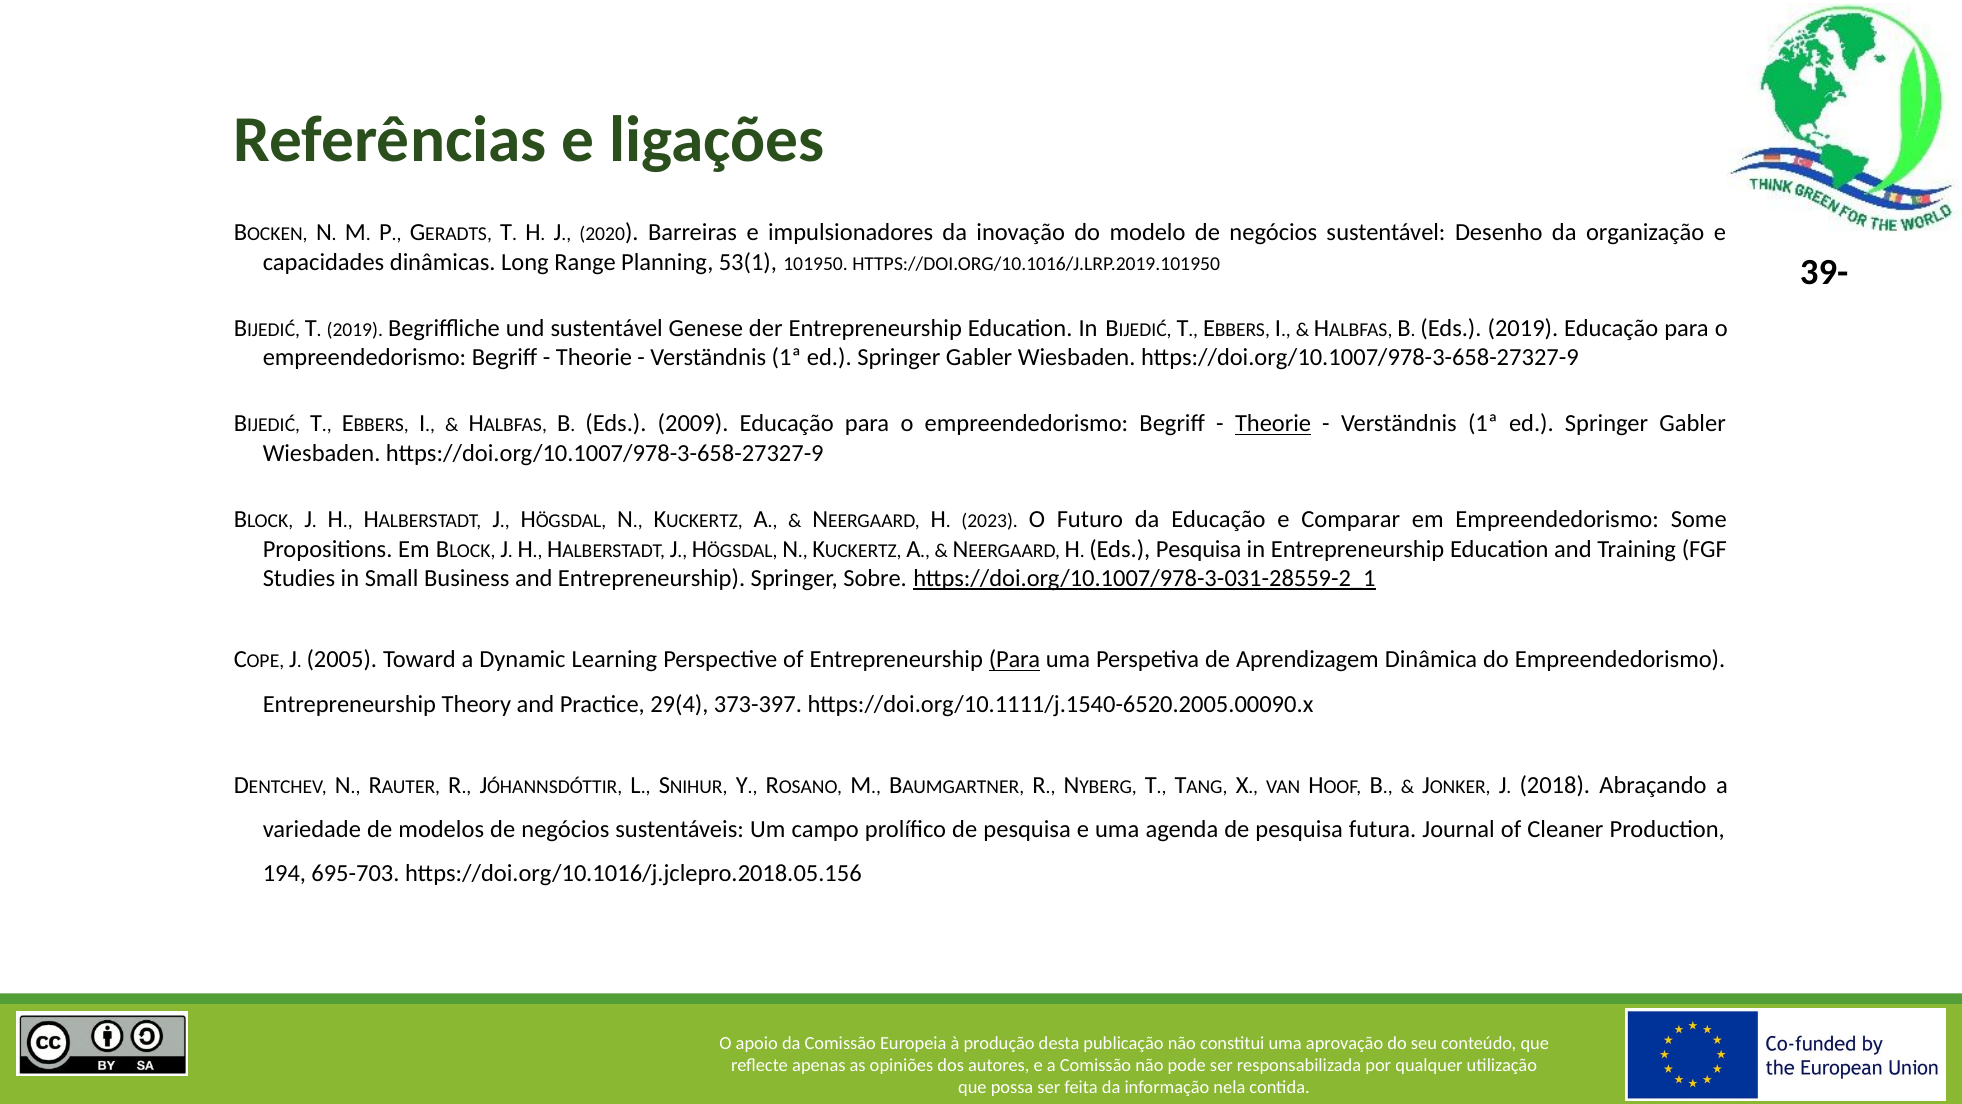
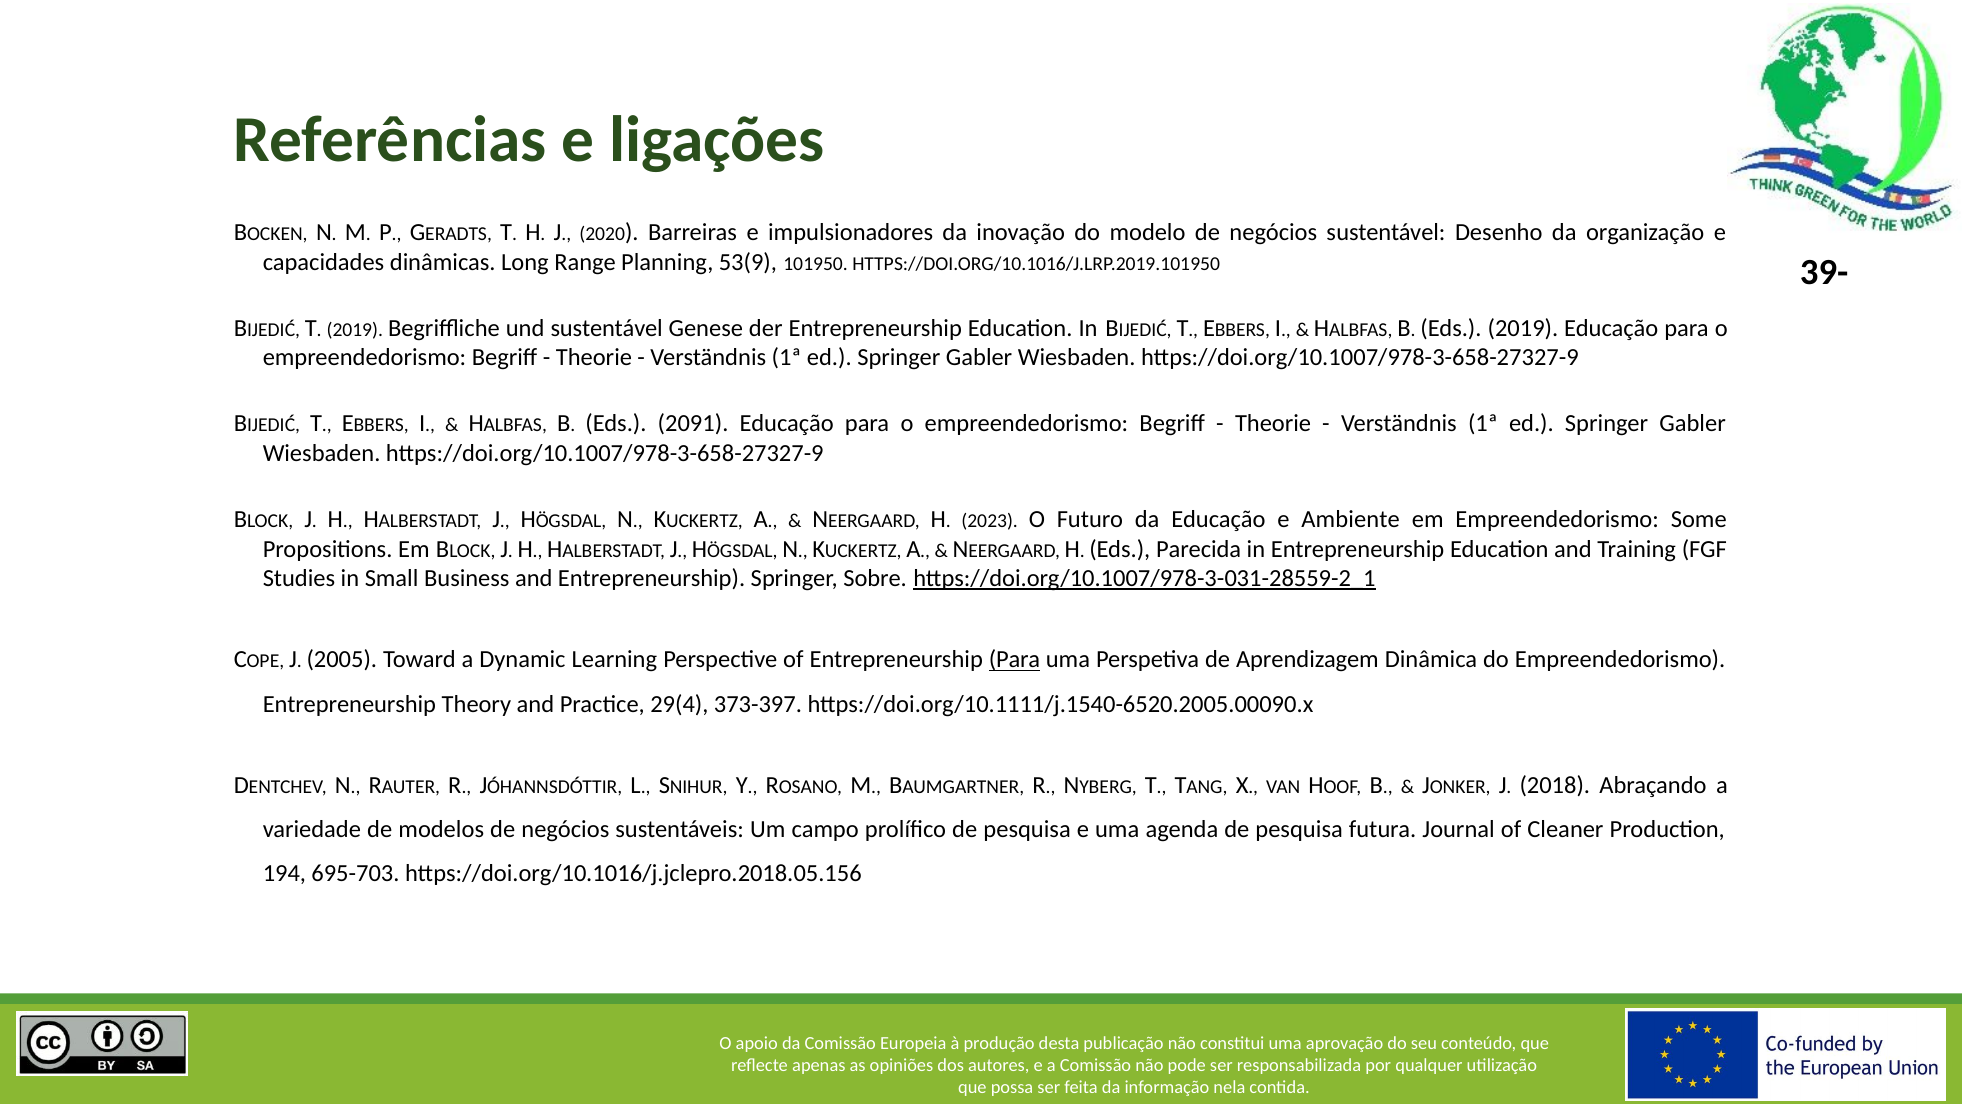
53(1: 53(1 -> 53(9 (748, 262)
2009: 2009 -> 2091 (693, 424)
Theorie underline: present -> none (1273, 424)
Comparar: Comparar -> Ambiente (1351, 519)
Eds Pesquisa: Pesquisa -> Parecida (1199, 549)
